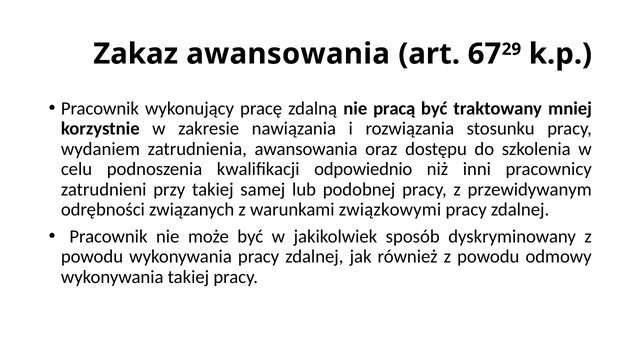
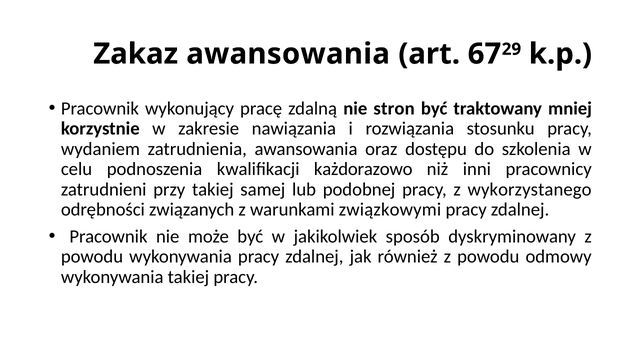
pracą: pracą -> stron (394, 108)
odpowiednio: odpowiednio -> każdorazowo (363, 169)
przewidywanym: przewidywanym -> wykorzystanego (530, 189)
